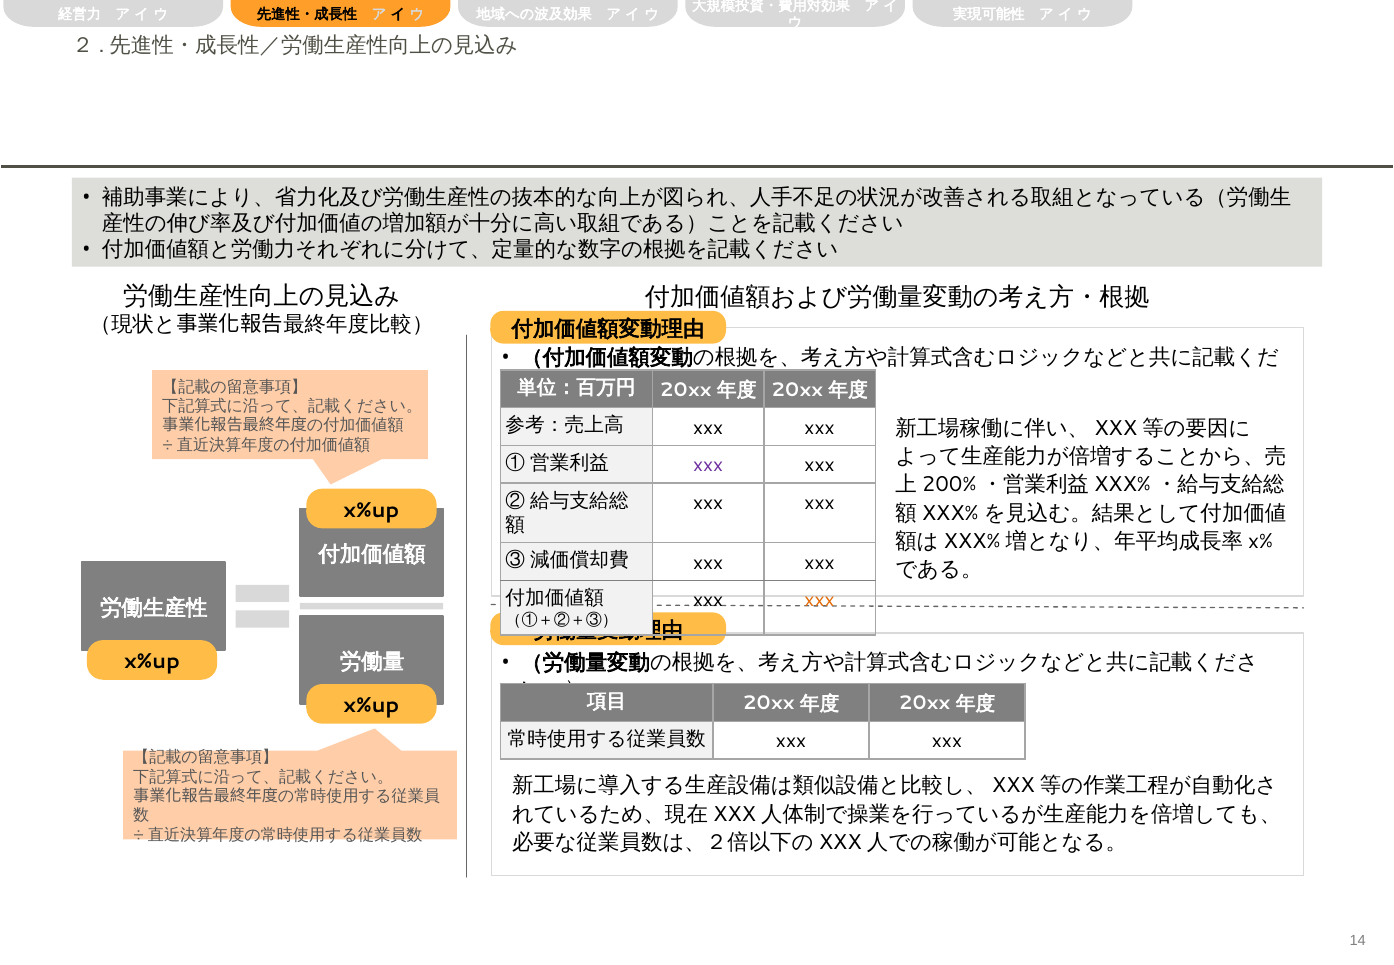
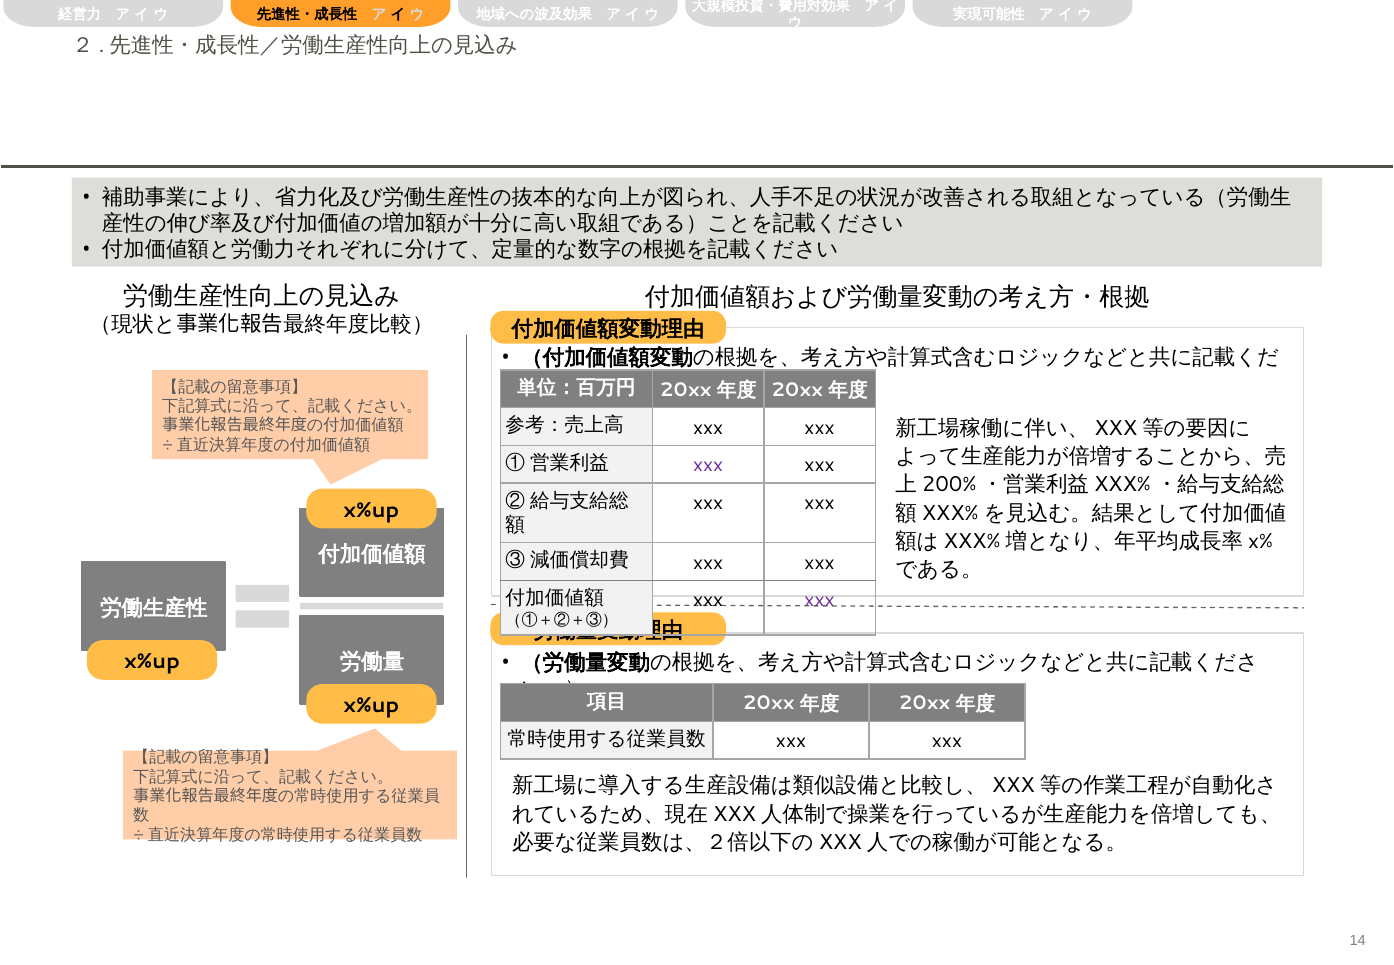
xxx colour: orange -> purple (820, 600)
